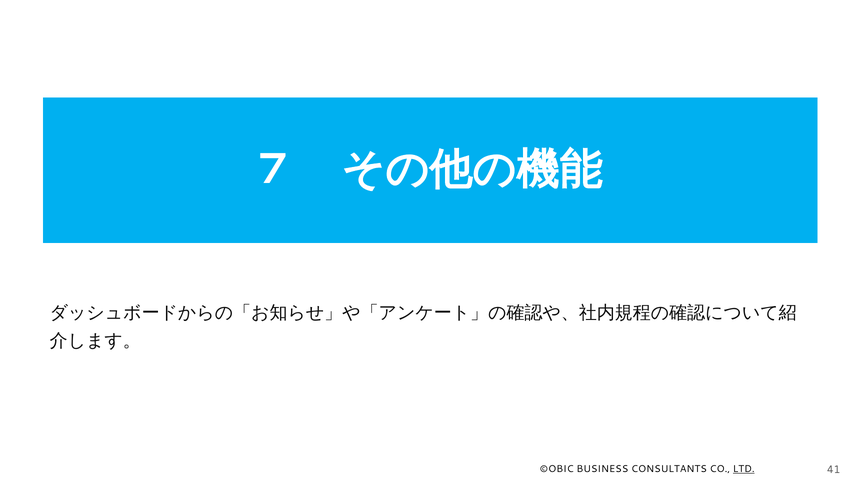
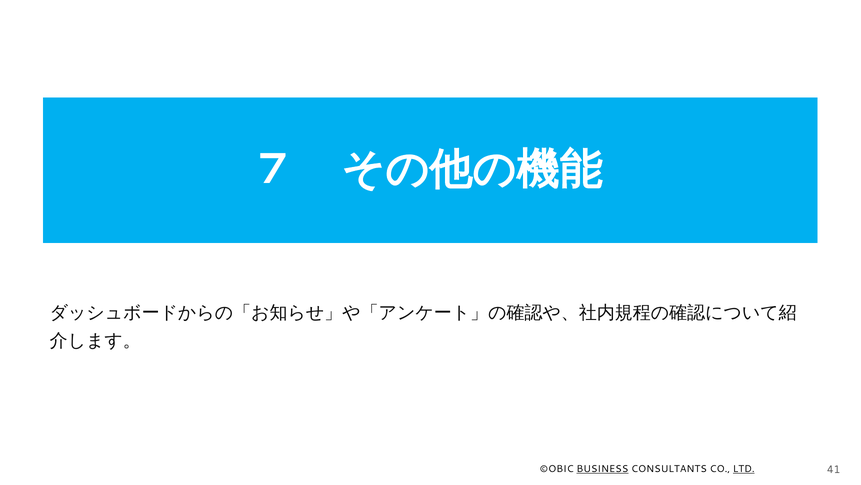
BUSINESS underline: none -> present (602, 468)
